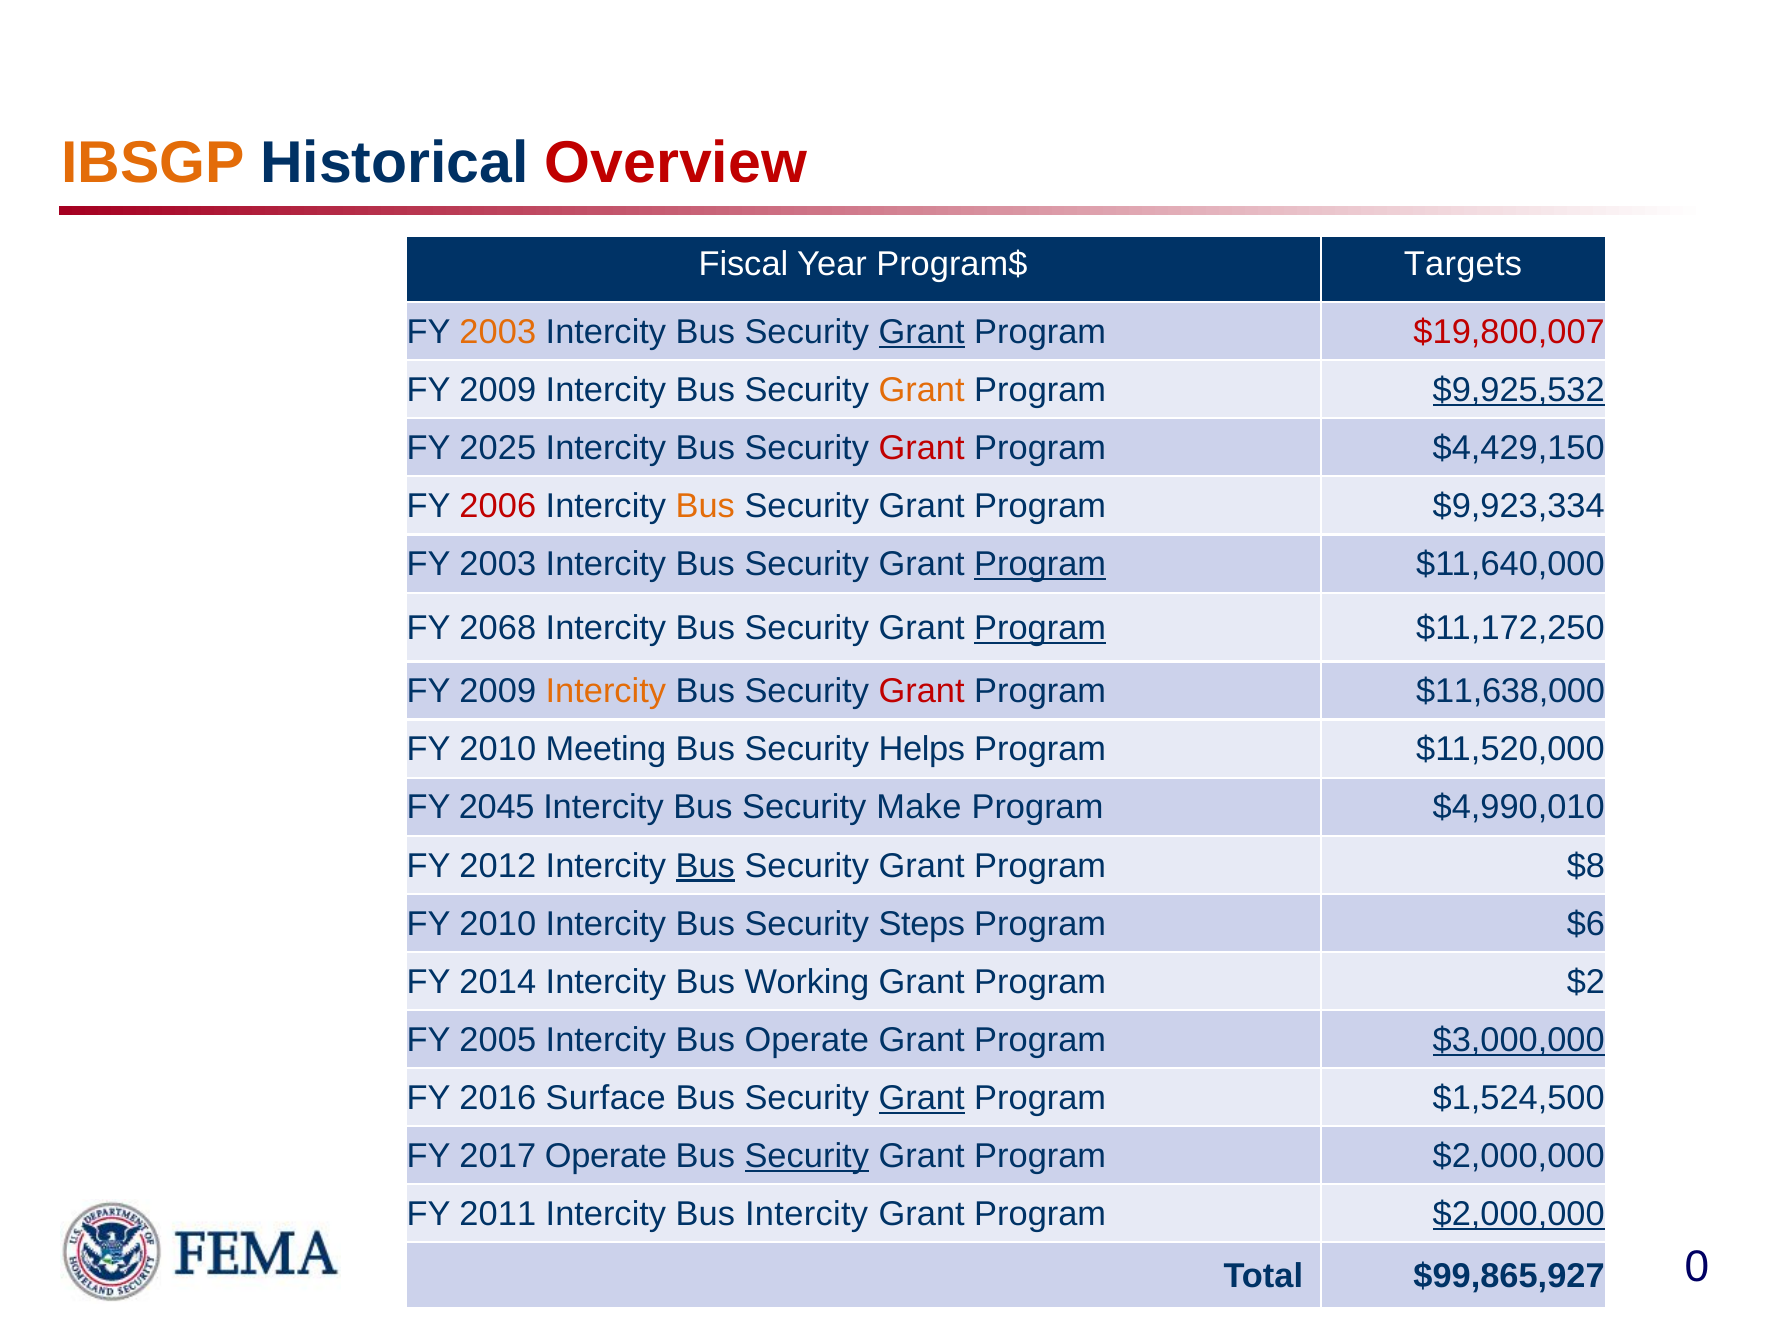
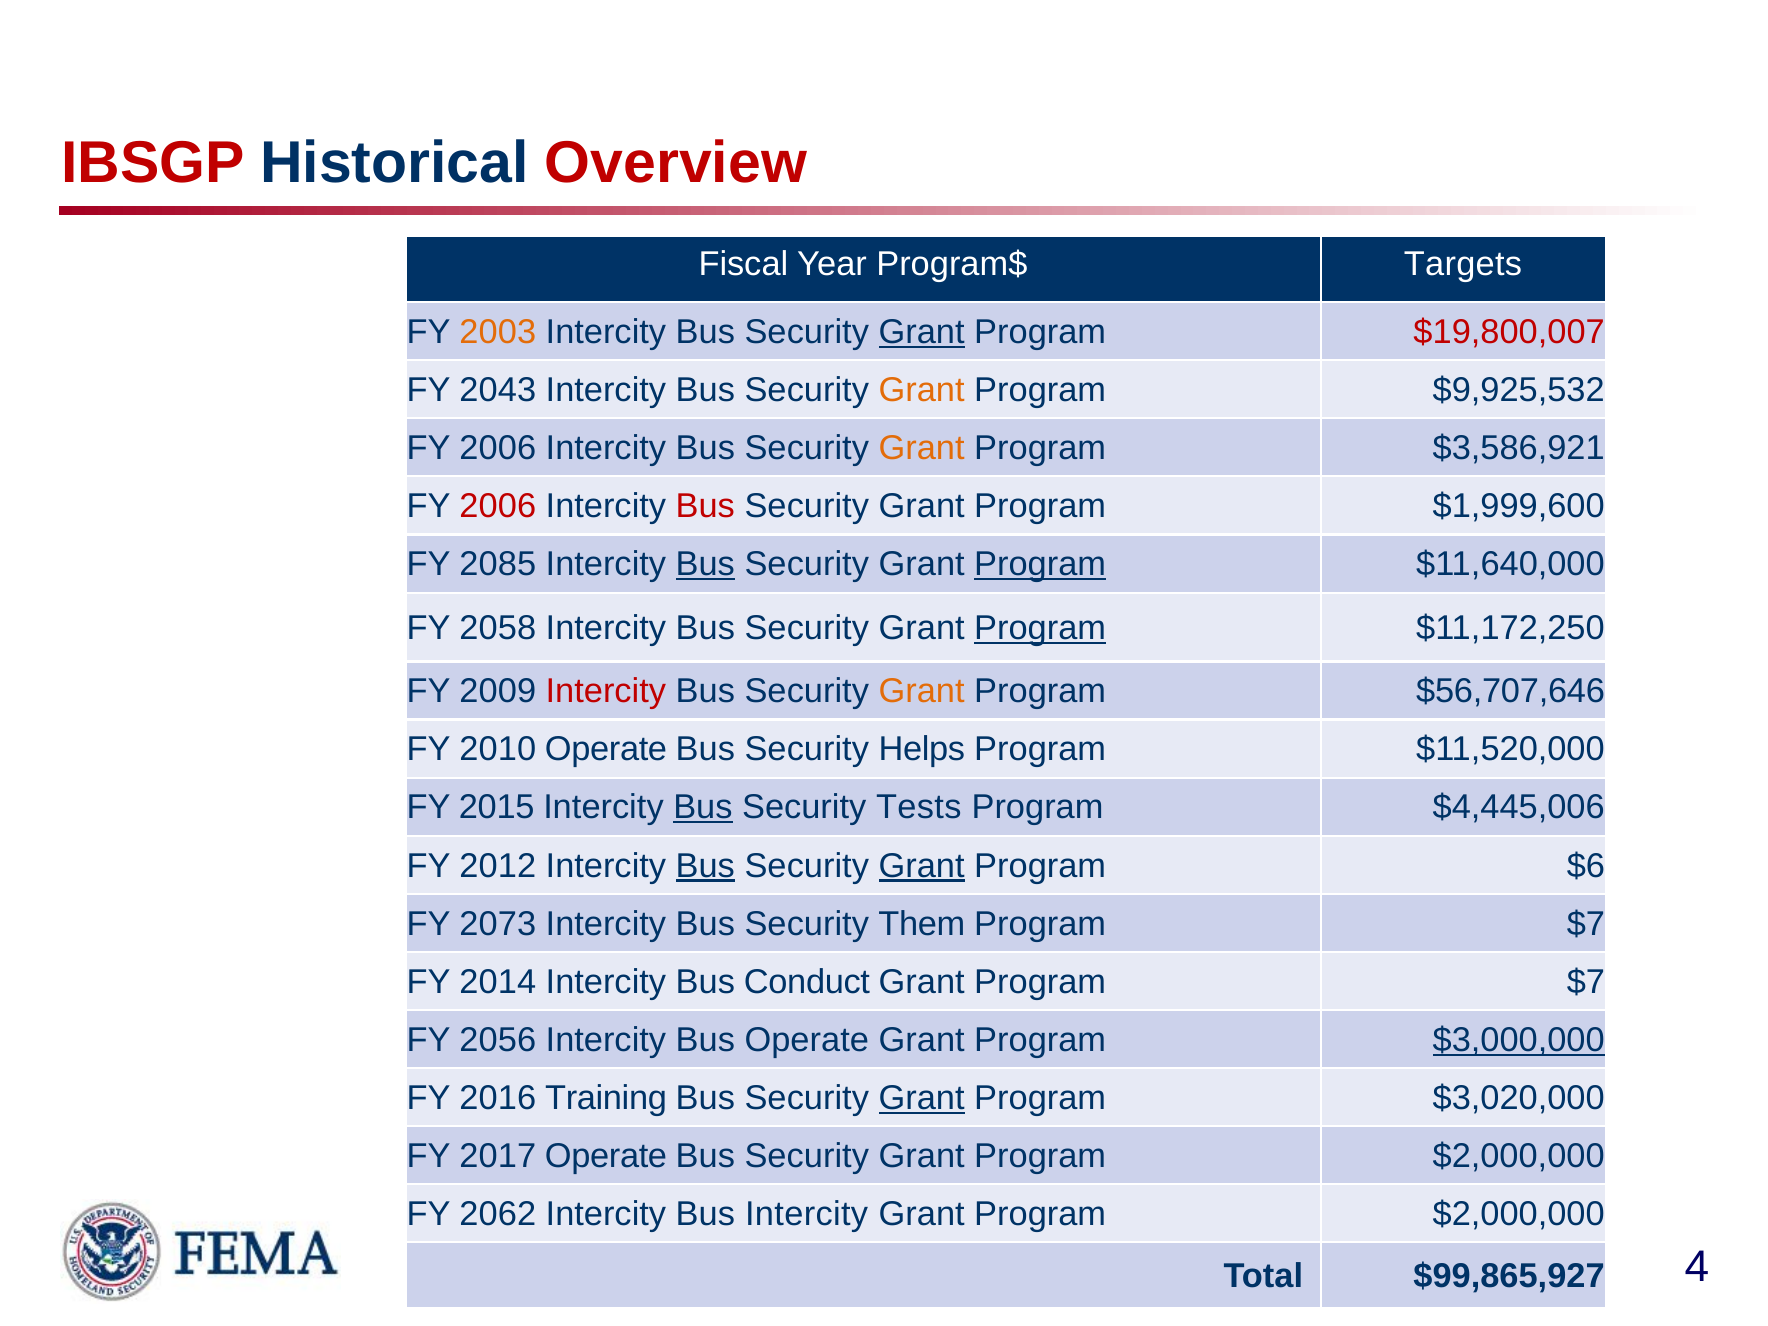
IBSGP colour: orange -> red (153, 163)
2009: 2009 -> 2043 (498, 390)
$9,925,532 underline: present -> none (1519, 390)
2025: 2025 -> 2006 (498, 448)
Grant colour: red -> orange (922, 448)
$4,429,150: $4,429,150 -> $3,586,921 (1519, 448)
Bus colour: orange -> red (705, 507)
$9,923,334: $9,923,334 -> $1,999,600 (1519, 507)
2003: 2003 -> 2085 (498, 565)
Bus underline: none -> present (705, 565)
2068: 2068 -> 2058 (498, 628)
Intercity colour: orange -> red (606, 692)
Grant colour: red -> orange (922, 692)
$11,638,000: $11,638,000 -> $56,707,646 (1511, 692)
2010 Meeting: Meeting -> Operate (606, 750)
2045: 2045 -> 2015 (497, 808)
Bus underline: none -> present (703, 808)
Make: Make -> Tests (919, 808)
$4,990,010: $4,990,010 -> $4,445,006 (1519, 808)
Grant underline: none -> present (922, 866)
$8: $8 -> $6 (1586, 866)
2010: 2010 -> 2073 (498, 924)
Steps: Steps -> Them (922, 924)
$6: $6 -> $7 (1586, 924)
Working: Working -> Conduct (807, 982)
Grant Program $2: $2 -> $7 (1586, 982)
2005: 2005 -> 2056 (498, 1040)
Surface: Surface -> Training (606, 1098)
$1,524,500: $1,524,500 -> $3,020,000 (1519, 1098)
Security underline: present -> none (807, 1156)
2011: 2011 -> 2062 (498, 1214)
$2,000,000 underline: present -> none (1519, 1214)
0: 0 -> 4 (1697, 1267)
